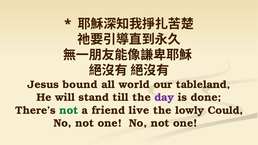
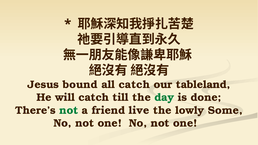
all world: world -> catch (134, 85)
will stand: stand -> catch (94, 97)
day colour: purple -> green (164, 97)
Could: Could -> Some (225, 110)
